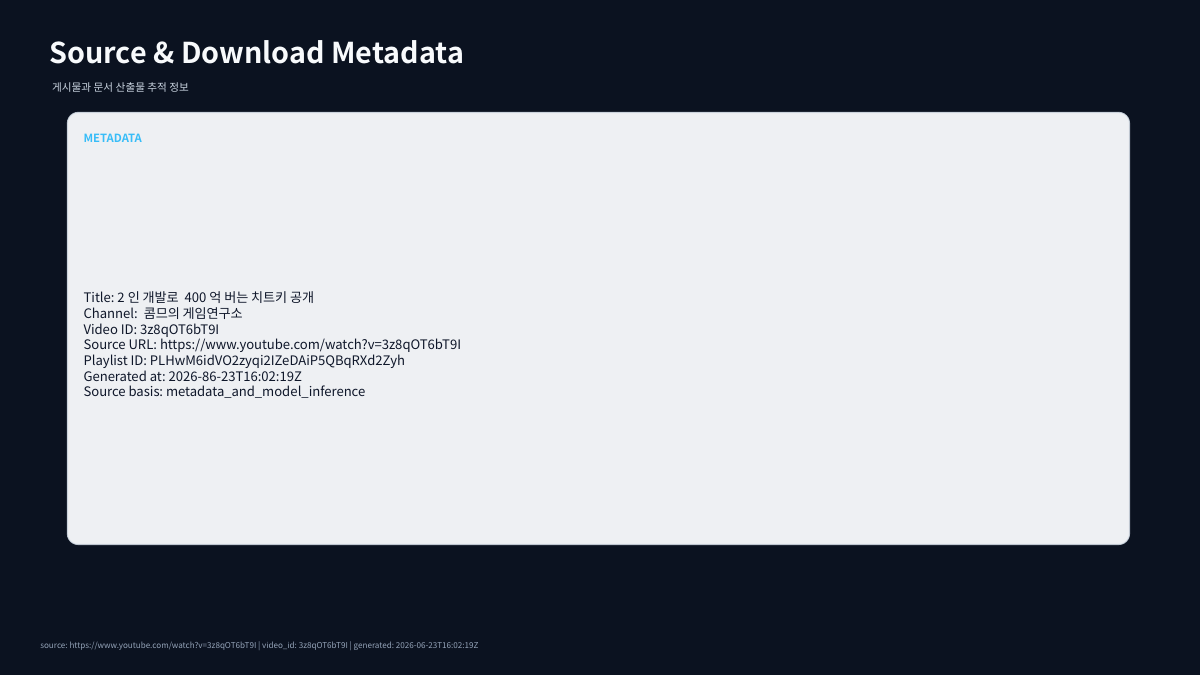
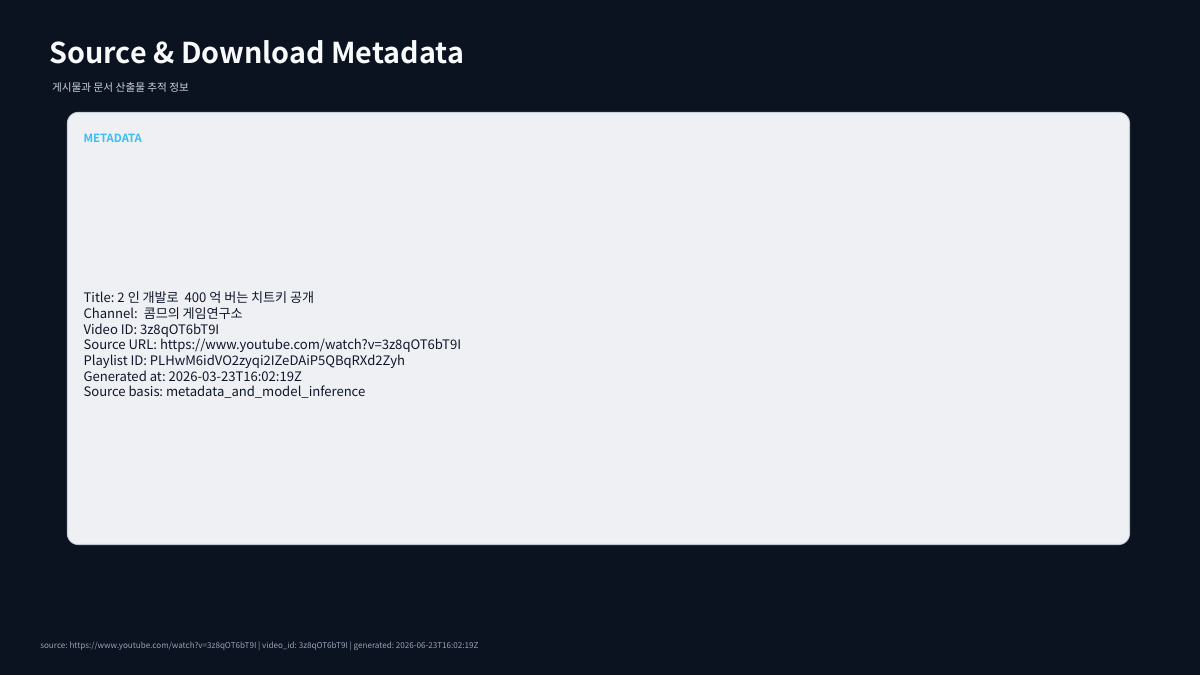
2026-86-23T16:02:19Z: 2026-86-23T16:02:19Z -> 2026-03-23T16:02:19Z (235, 377)
